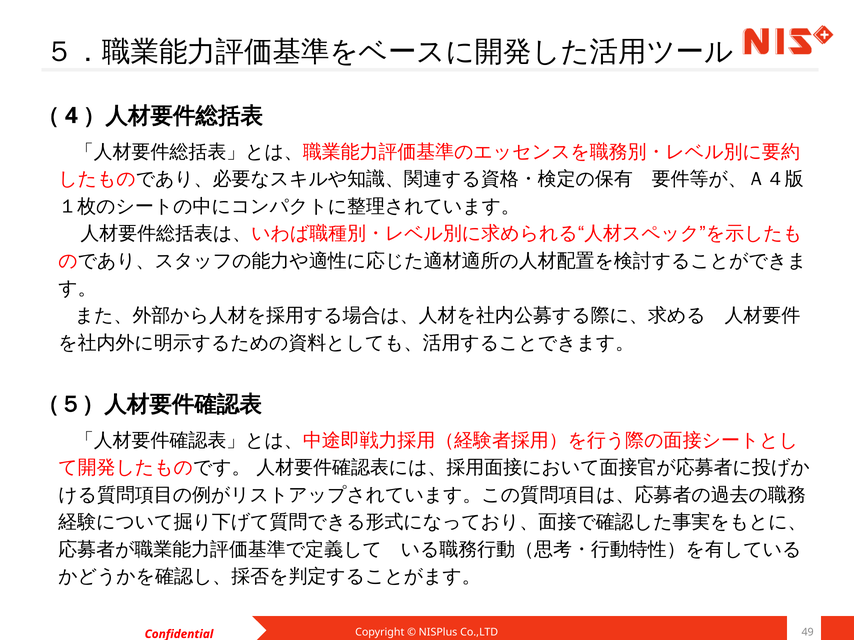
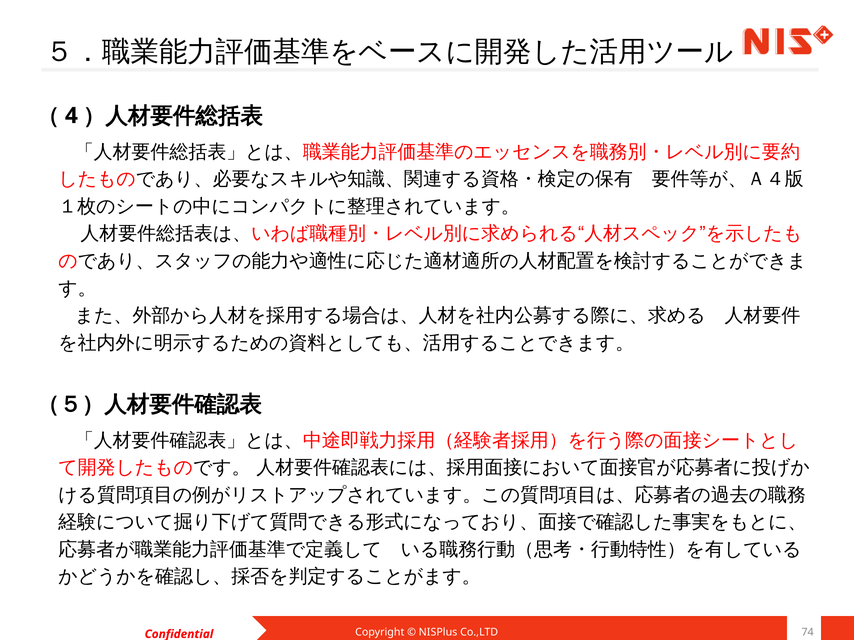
49: 49 -> 74 (808, 633)
